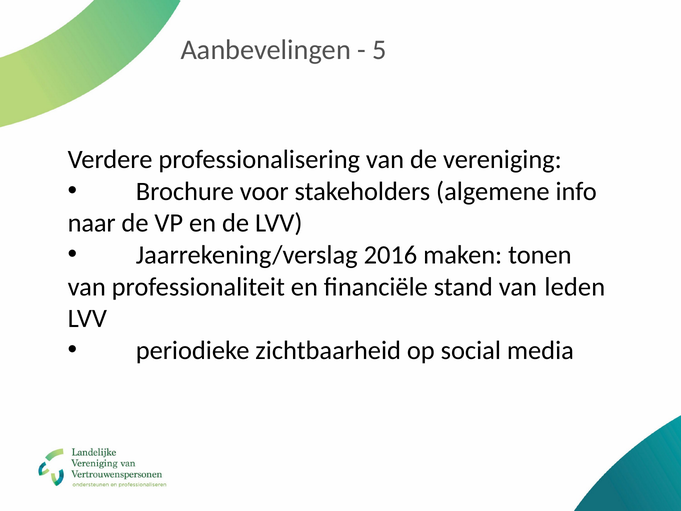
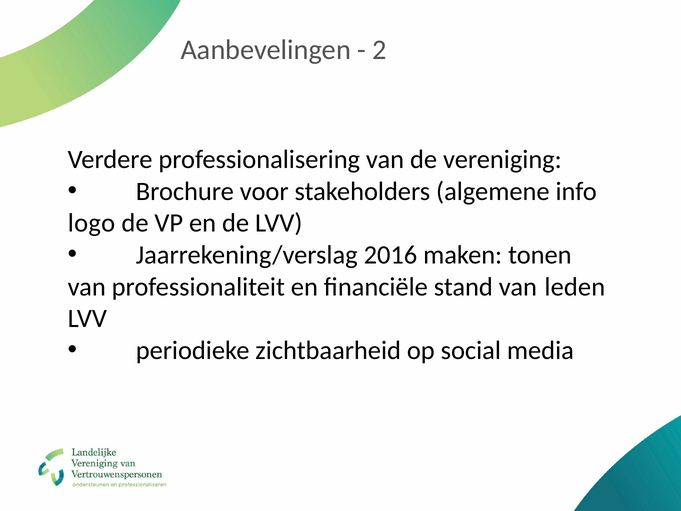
5: 5 -> 2 (380, 50)
naar: naar -> logo (91, 223)
